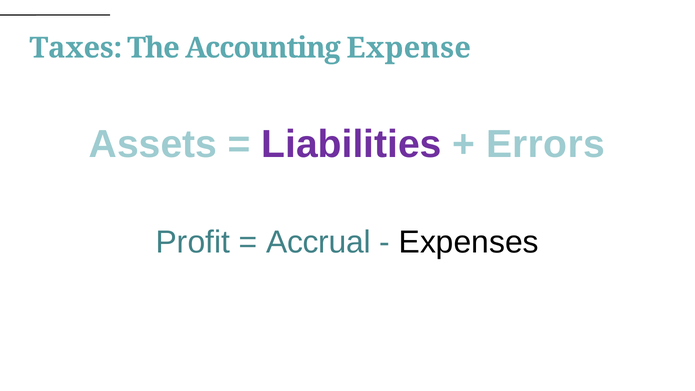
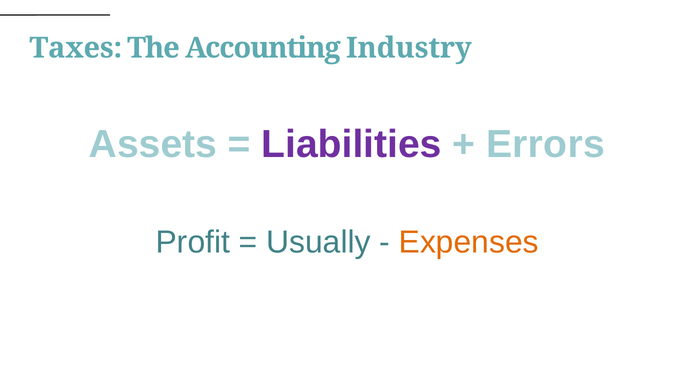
Expense: Expense -> Industry (409, 48)
Accrual: Accrual -> Usually (318, 242)
Expenses colour: black -> orange (469, 242)
